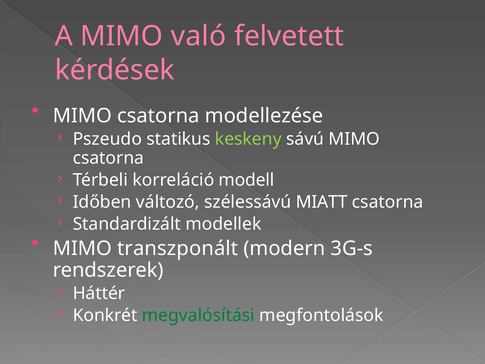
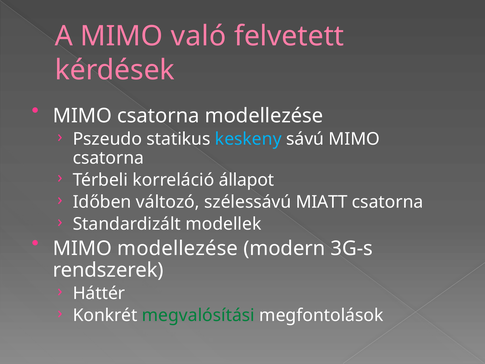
keskeny colour: light green -> light blue (248, 139)
modell: modell -> állapot (246, 180)
MIMO transzponált: transzponált -> modellezése (178, 248)
